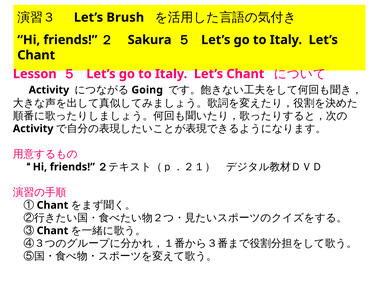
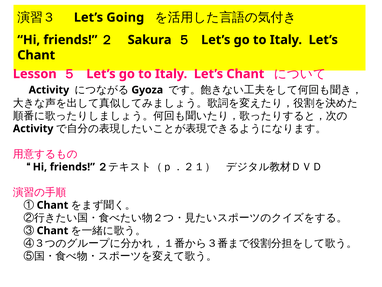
Brush: Brush -> Going (125, 17)
Going: Going -> Gyoza (147, 90)
